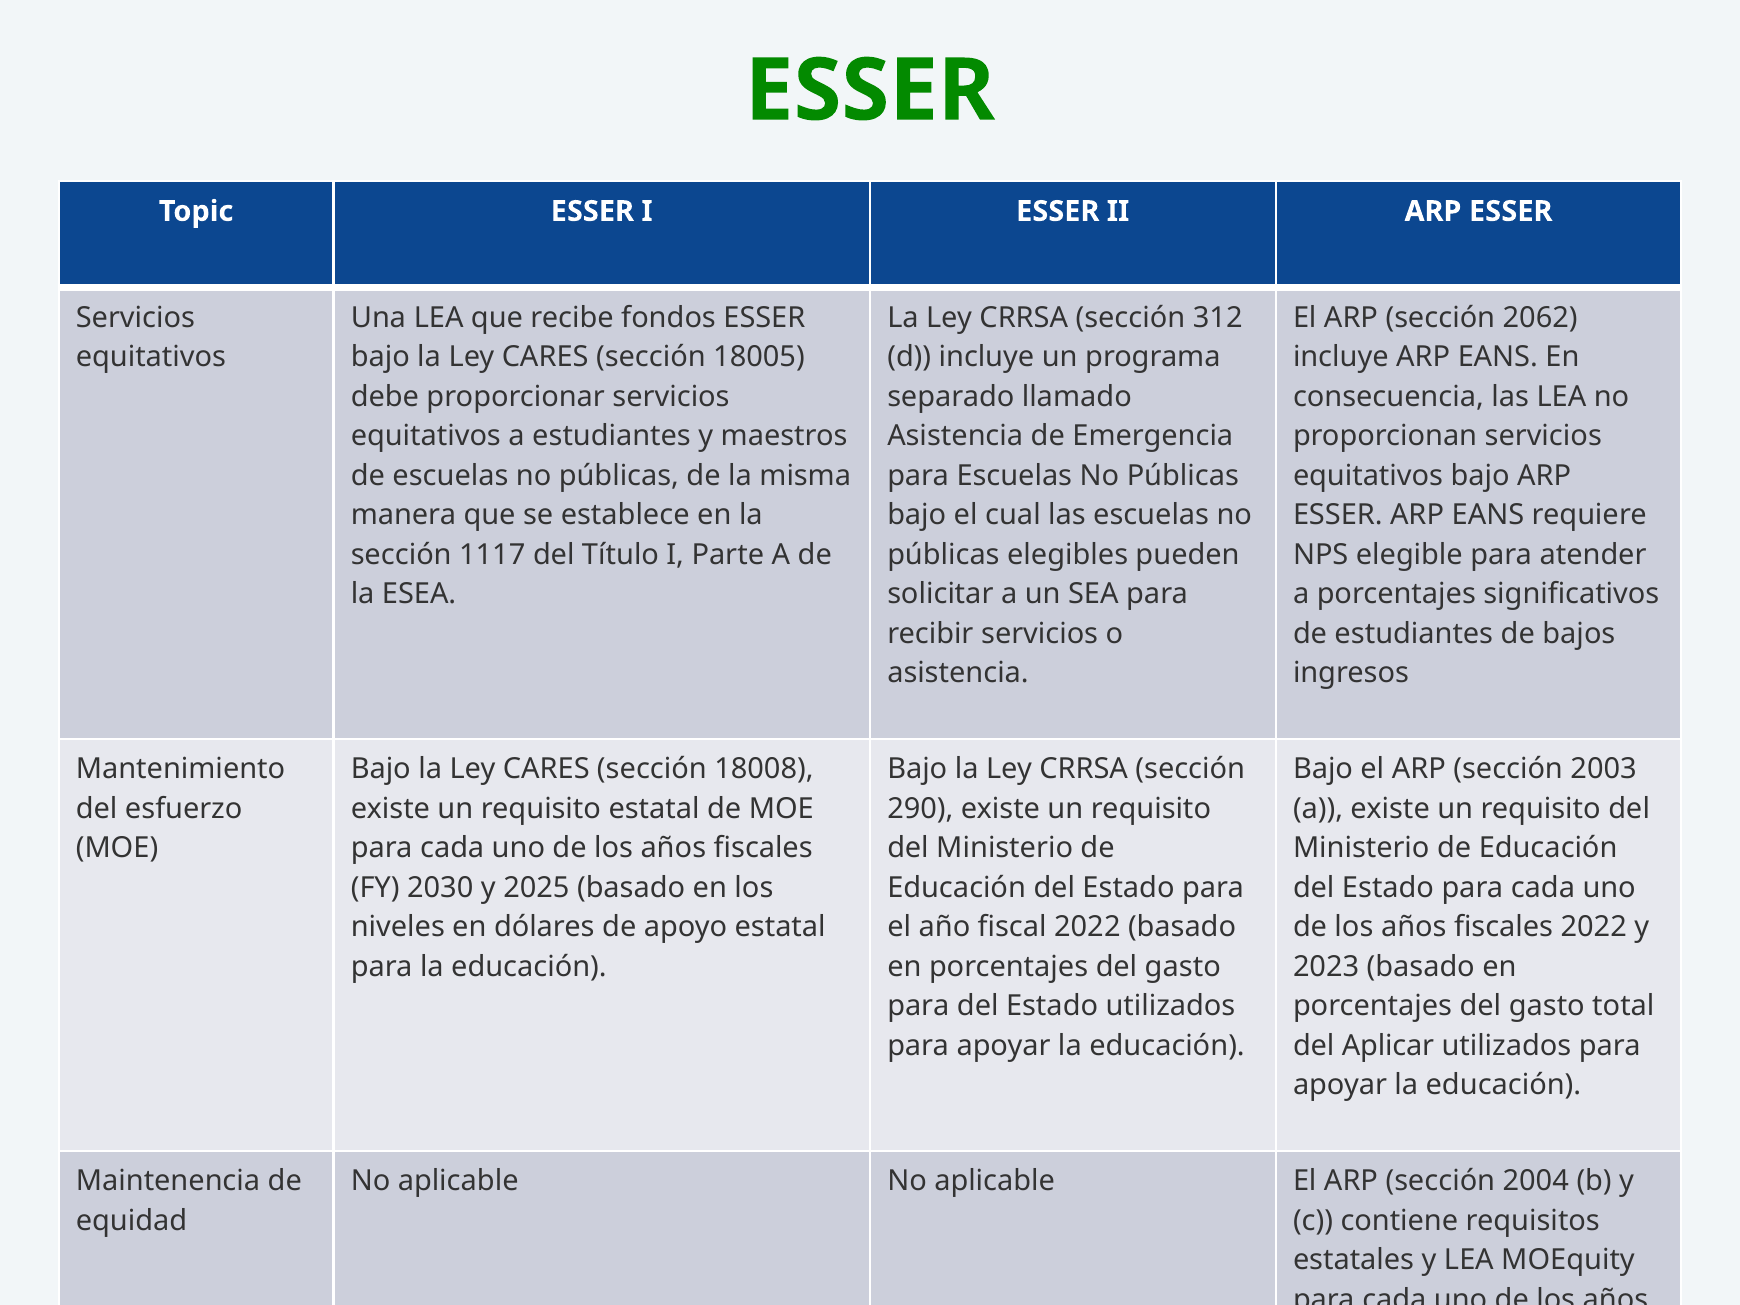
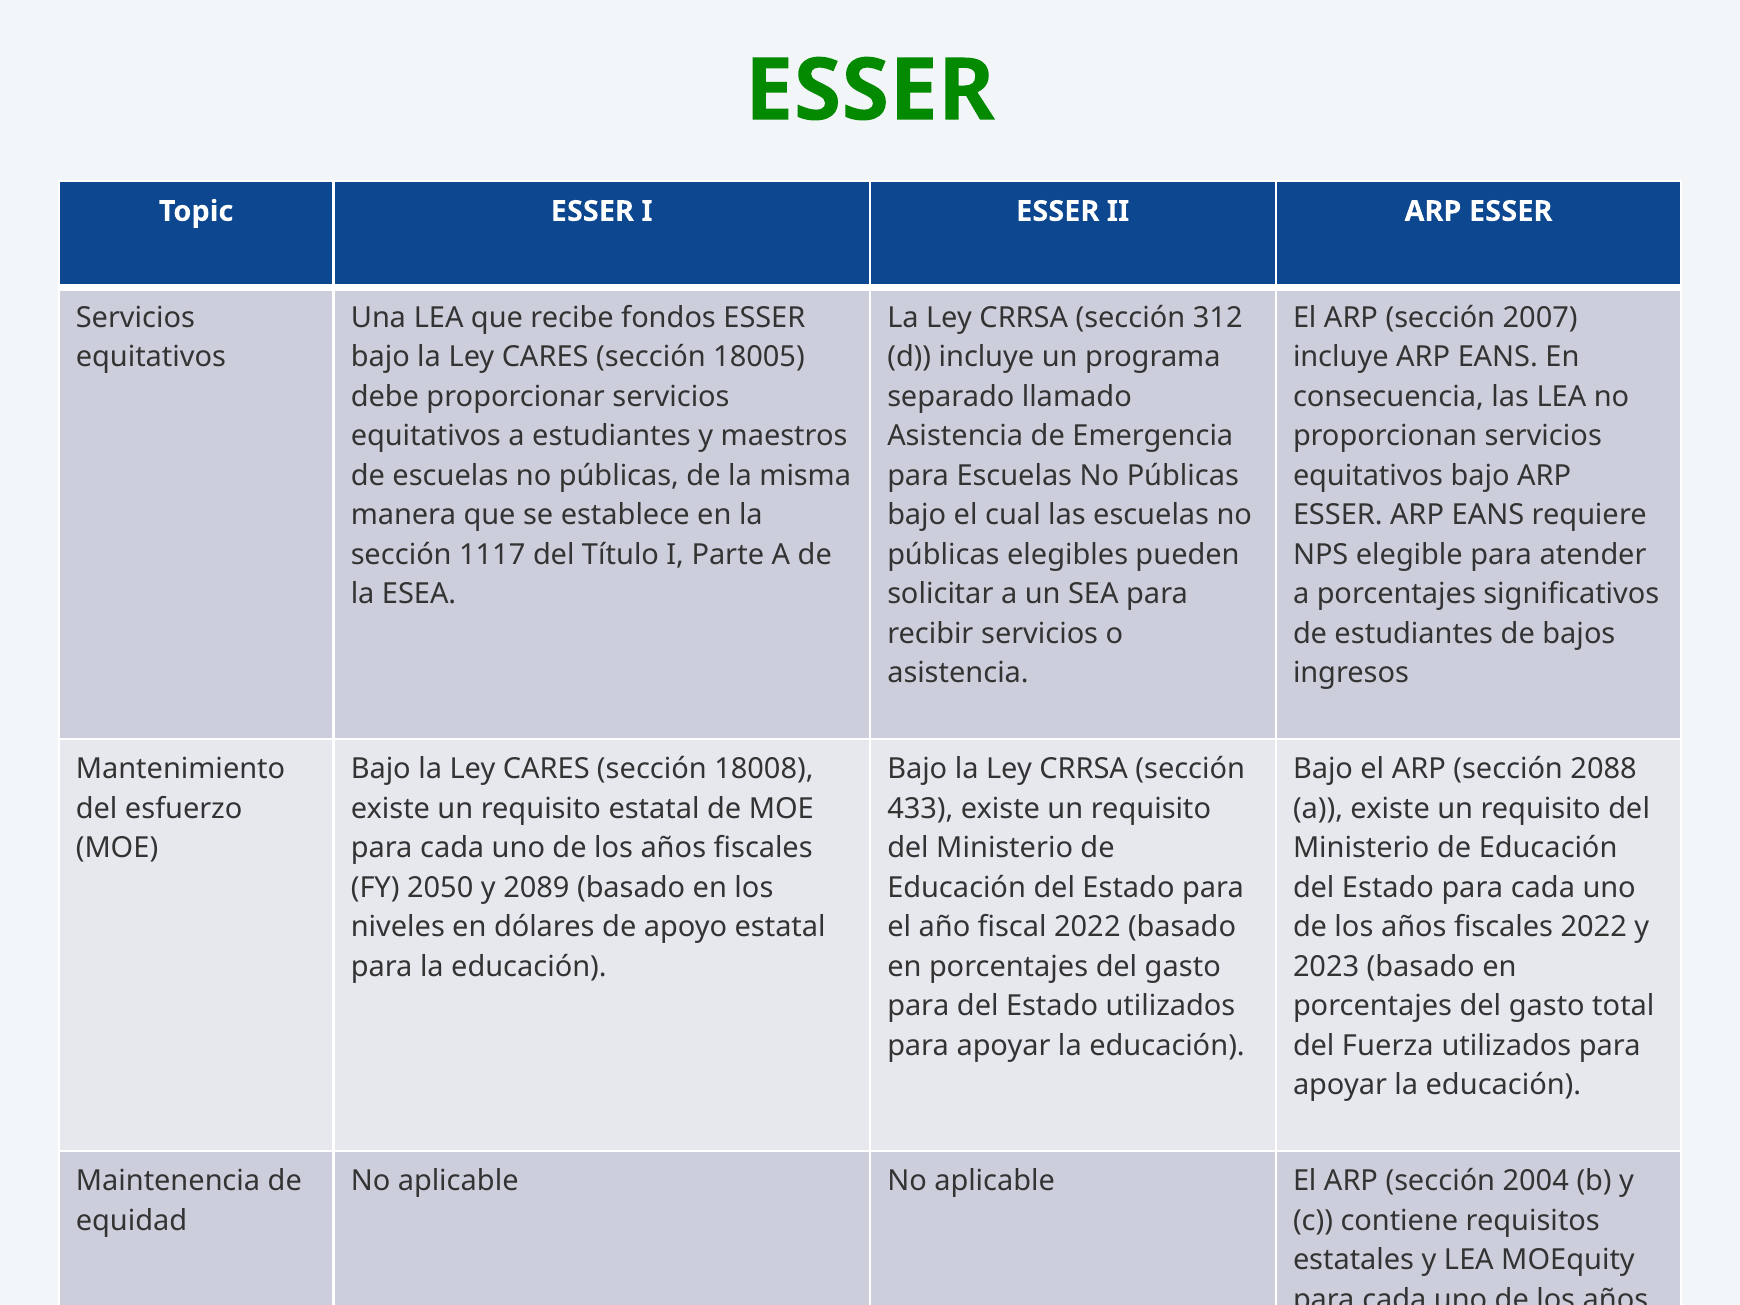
2062: 2062 -> 2007 (1540, 318)
2003: 2003 -> 2088 (1604, 769)
290: 290 -> 433 (920, 809)
2030: 2030 -> 2050 (440, 888)
2025: 2025 -> 2089 (536, 888)
Aplicar: Aplicar -> Fuerza (1388, 1046)
